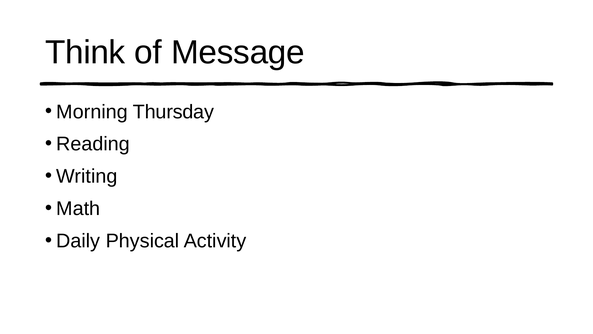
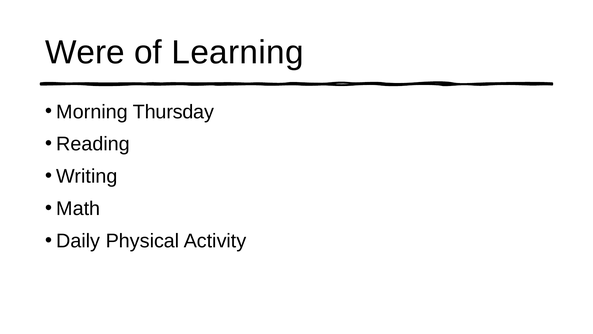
Think: Think -> Were (85, 52)
Message: Message -> Learning (238, 52)
